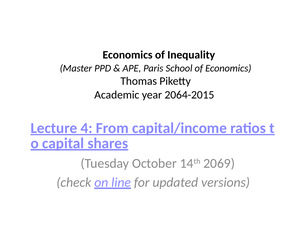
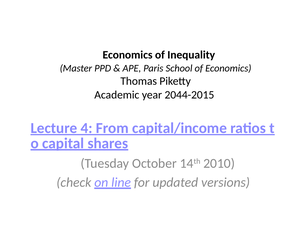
2064-2015: 2064-2015 -> 2044-2015 (189, 95)
2069: 2069 -> 2010 (219, 163)
